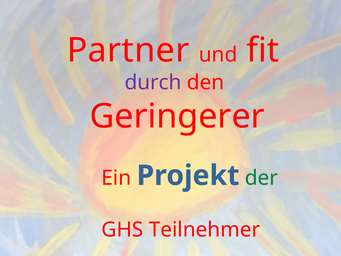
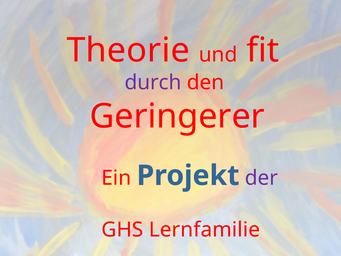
Partner: Partner -> Theorie (128, 50)
der colour: green -> purple (261, 178)
Teilnehmer: Teilnehmer -> Lernfamilie (204, 229)
